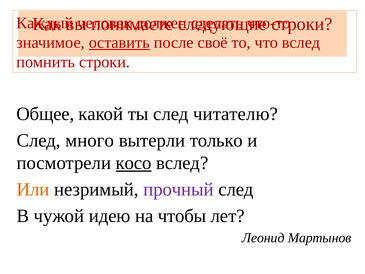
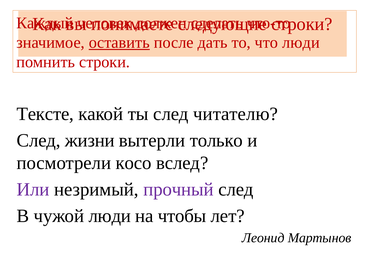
своё: своё -> дать (213, 43)
что вслед: вслед -> люди (301, 43)
Общее: Общее -> Тексте (45, 114)
много: много -> жизни (90, 140)
косо underline: present -> none (134, 163)
Или colour: orange -> purple (33, 189)
чужой идею: идею -> люди (110, 216)
